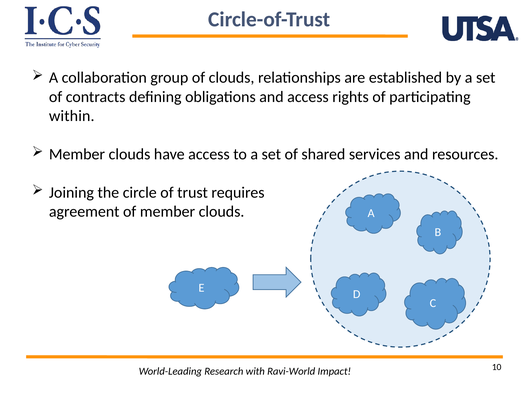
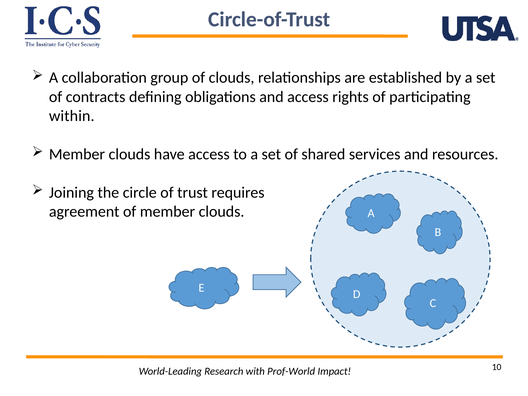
Ravi-World: Ravi-World -> Prof-World (291, 371)
